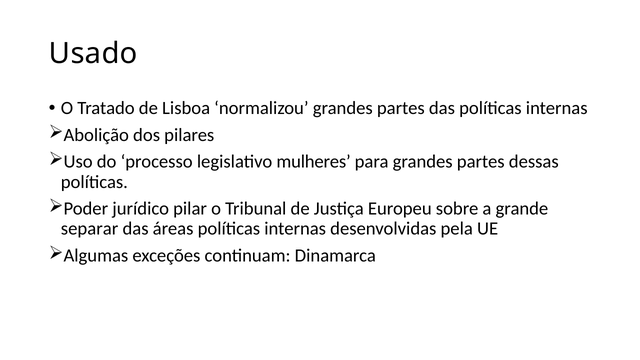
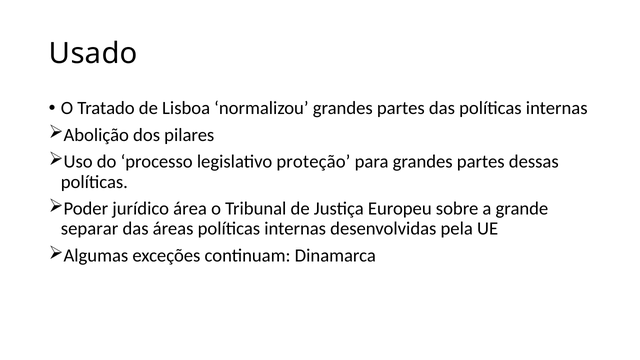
mulheres: mulheres -> proteção (313, 162)
pilar: pilar -> área (190, 209)
